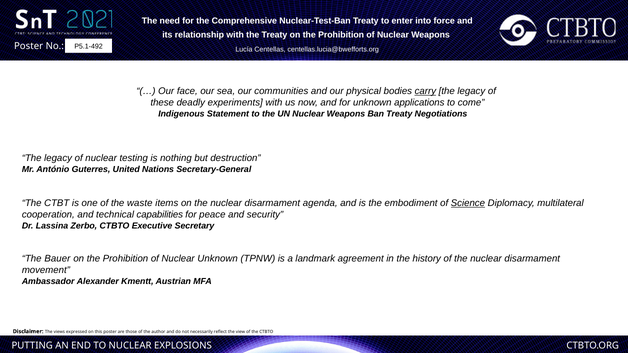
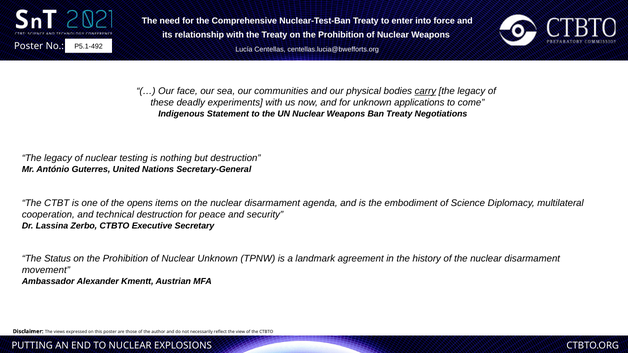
waste: waste -> opens (140, 203)
Science underline: present -> none (468, 203)
technical capabilities: capabilities -> destruction (160, 215)
Bauer: Bauer -> Status (58, 259)
